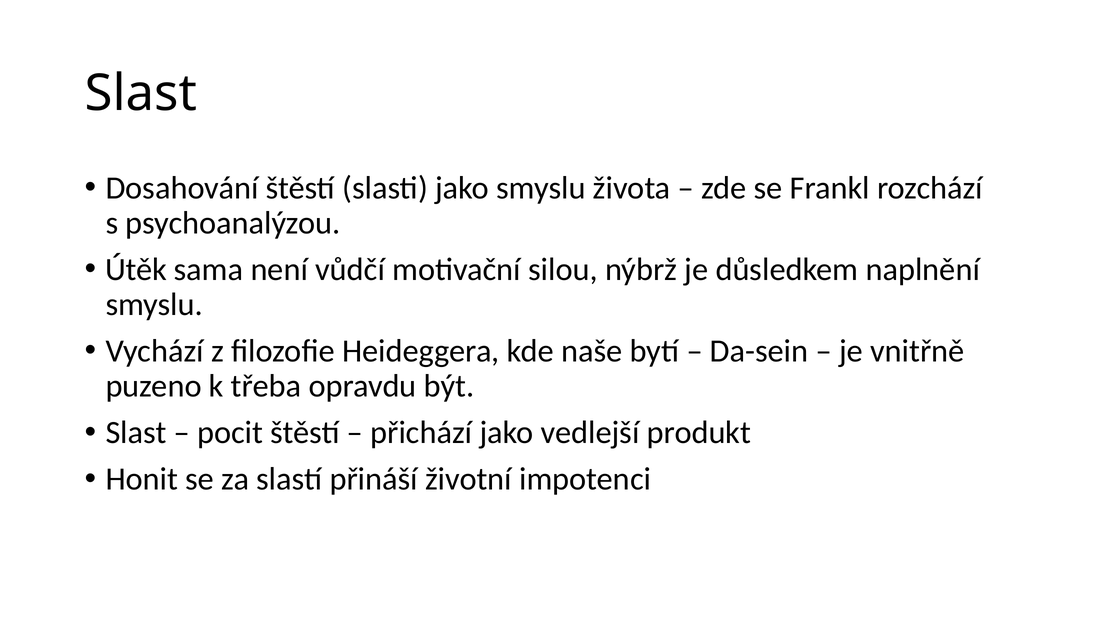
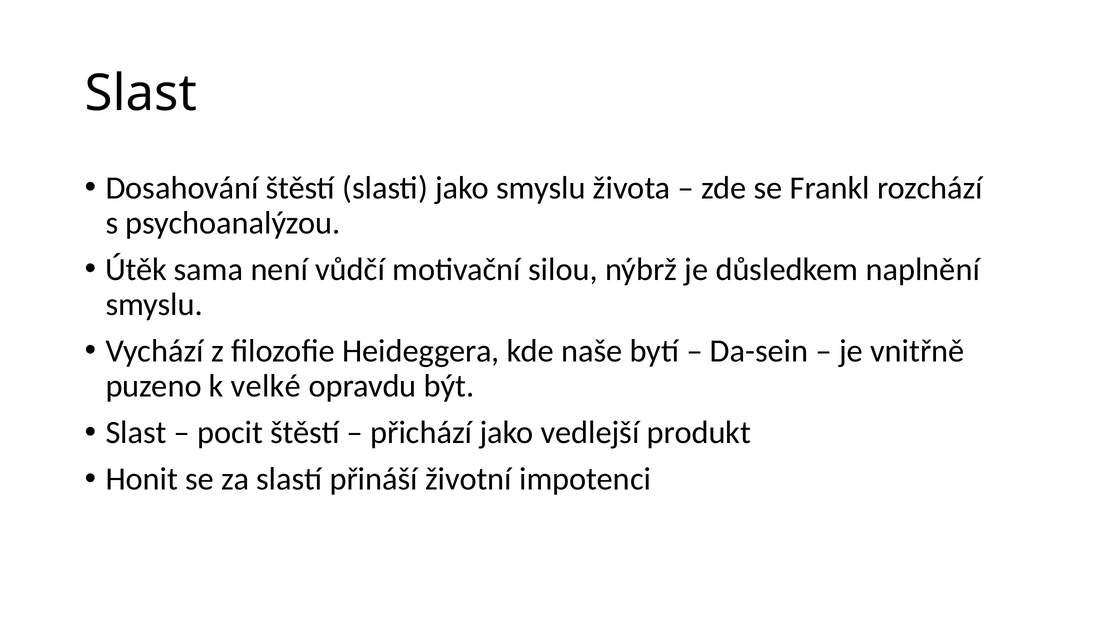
třeba: třeba -> velké (266, 386)
